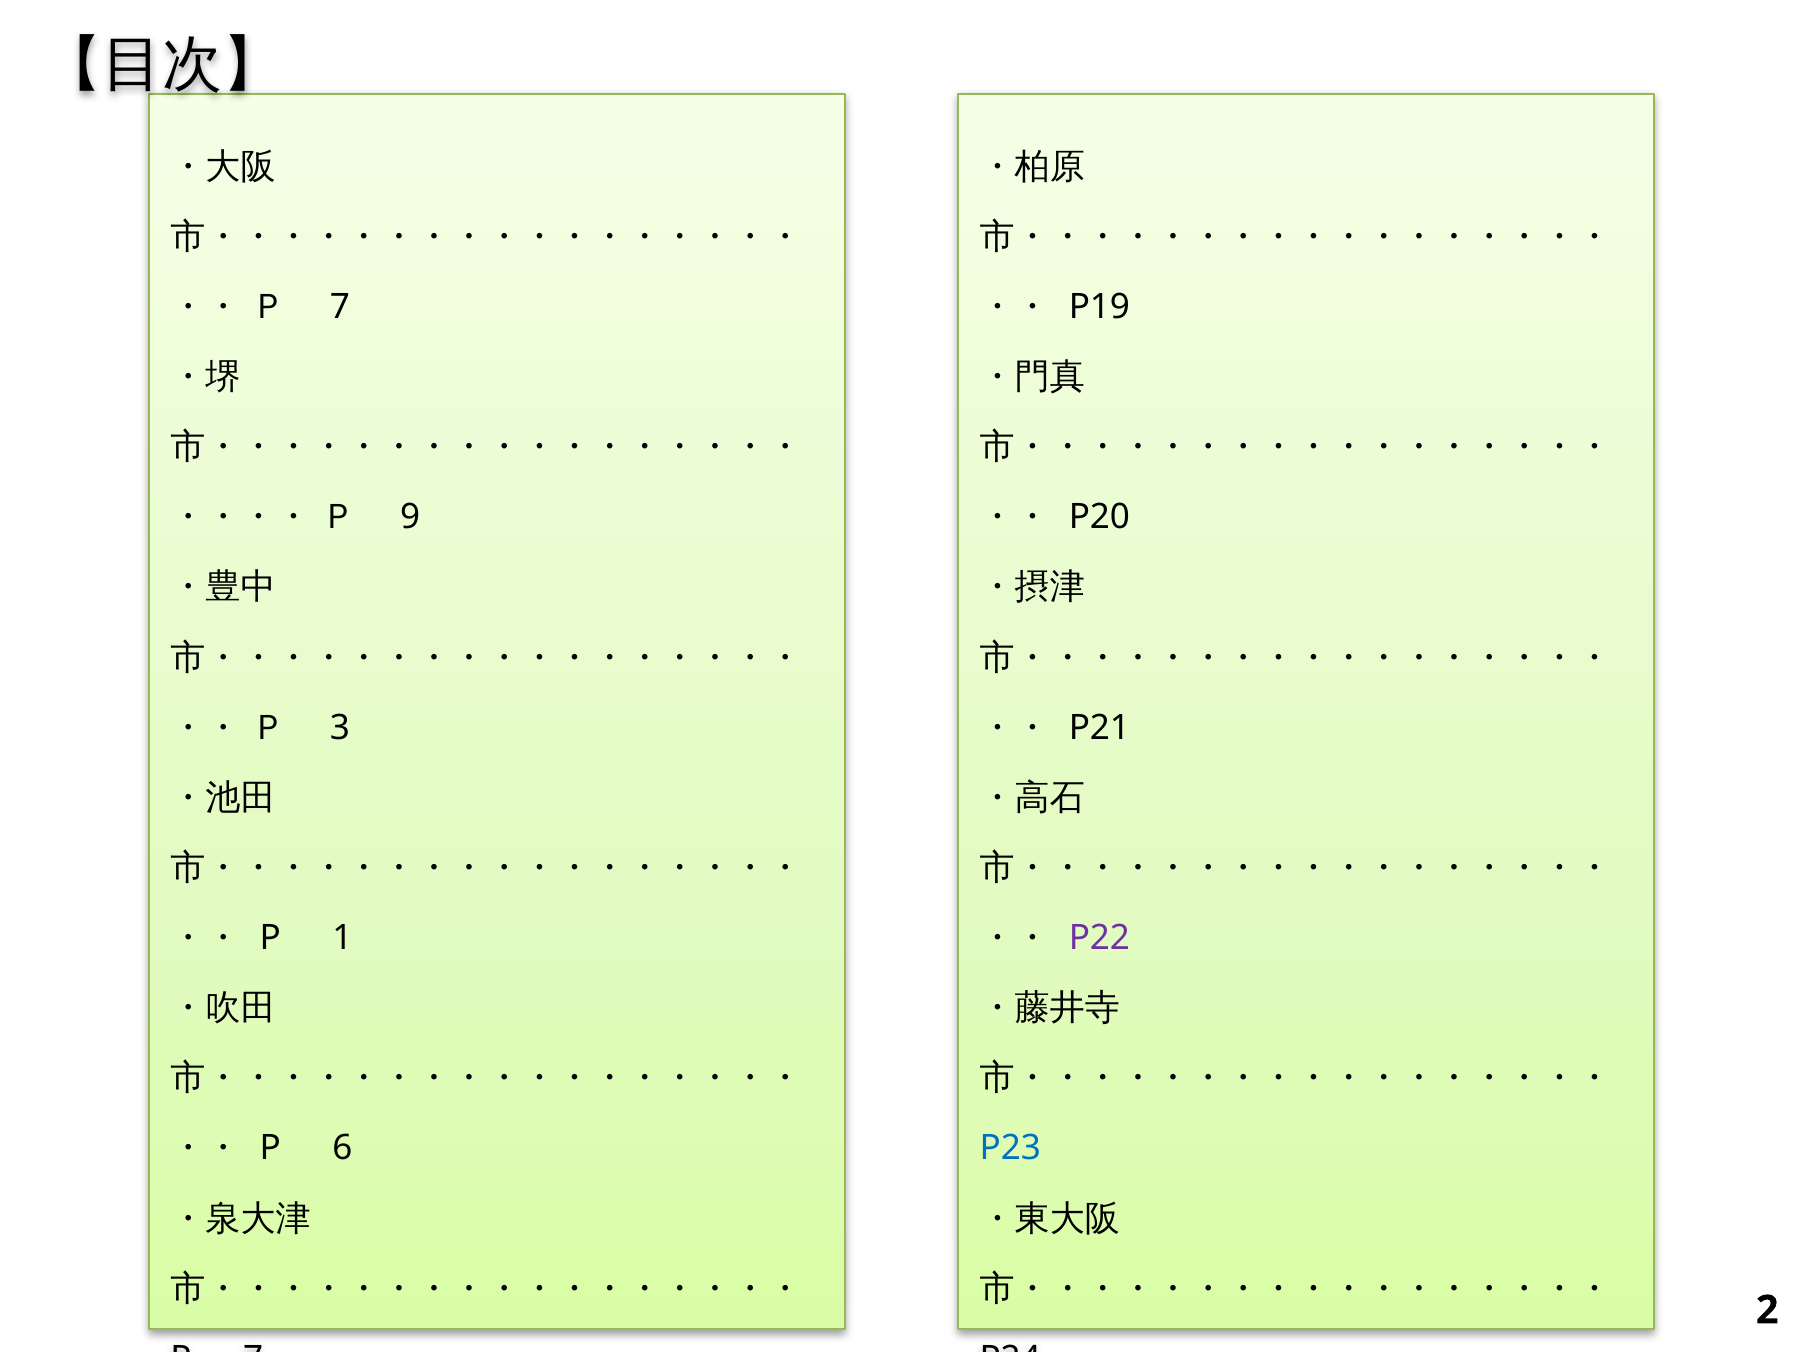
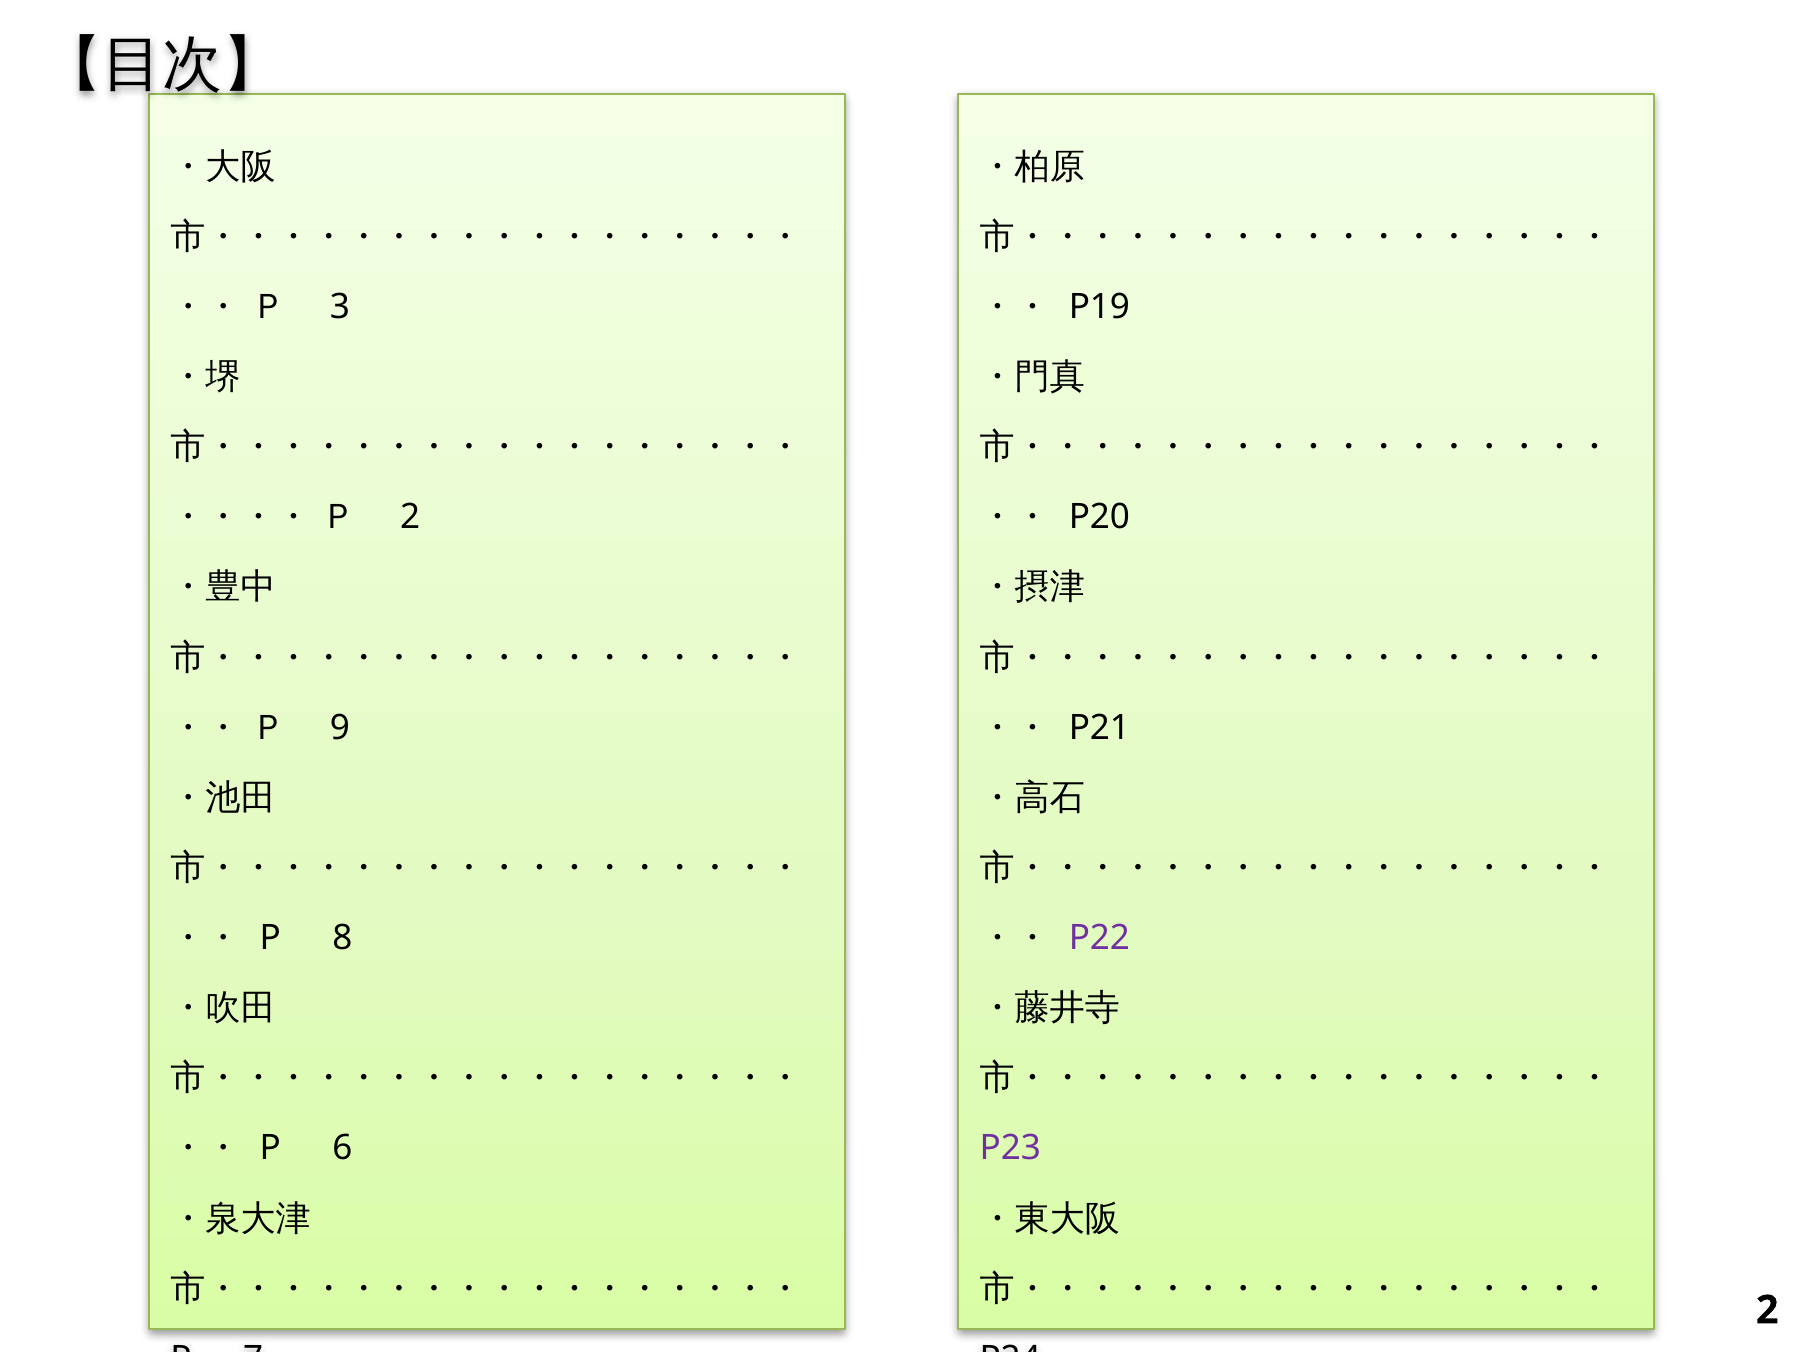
Ｐ 7: 7 -> 3 (340, 307)
Ｐ 9: 9 -> 2 (410, 517)
Ｐ 3: 3 -> 9 (340, 728)
1: 1 -> 8 (342, 938)
P23 colour: blue -> purple (1010, 1149)
